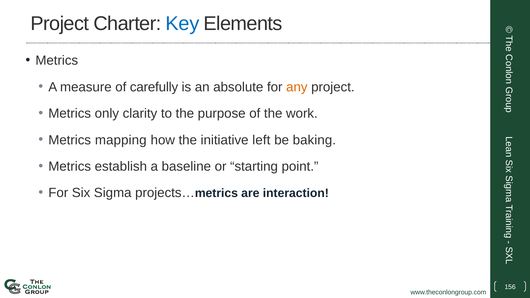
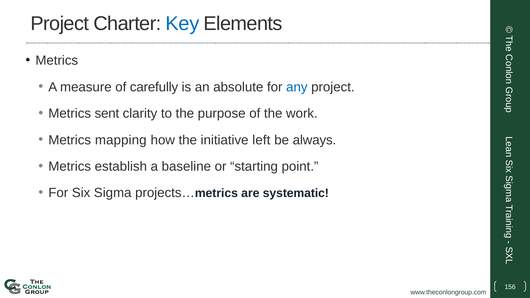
any colour: orange -> blue (297, 87)
only: only -> sent (107, 114)
baking: baking -> always (314, 140)
interaction: interaction -> systematic (296, 193)
